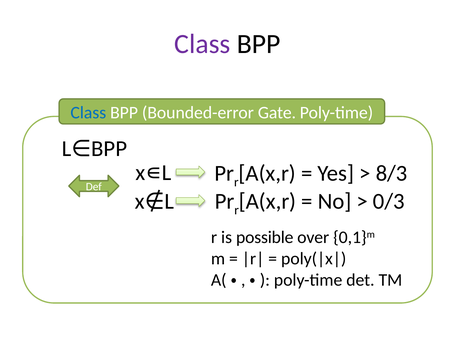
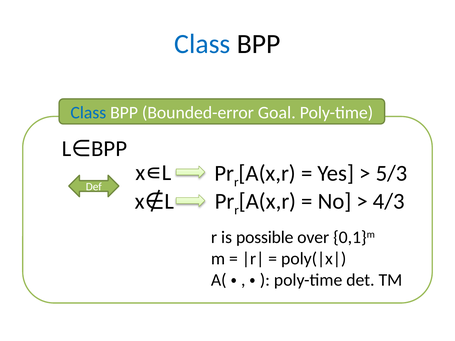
Class colour: purple -> blue (202, 44)
Gate: Gate -> Goal (277, 113)
8/3: 8/3 -> 5/3 (392, 173)
0/3: 0/3 -> 4/3 (389, 202)
